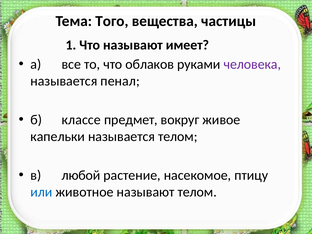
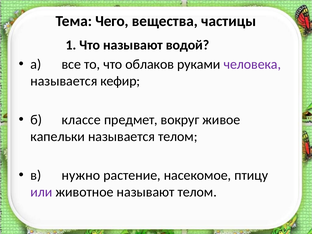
Того: Того -> Чего (112, 21)
имеет: имеет -> водой (188, 45)
пенал: пенал -> кефир (120, 81)
любой: любой -> нужно (81, 175)
или colour: blue -> purple (41, 192)
